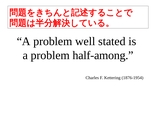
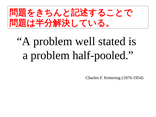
half-among: half-among -> half-pooled (103, 55)
